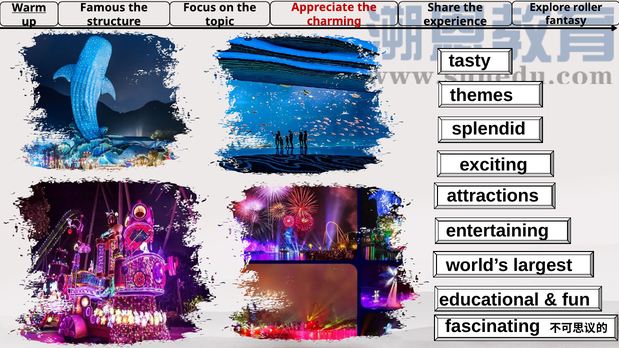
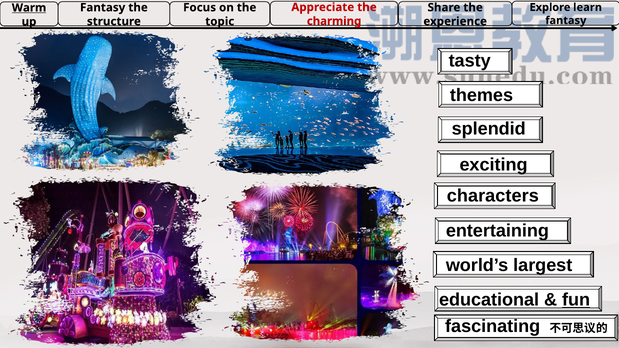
roller: roller -> learn (588, 7)
Famous: Famous -> Fantasy (103, 8)
attractions: attractions -> characters (493, 196)
fun underline: none -> present (576, 300)
